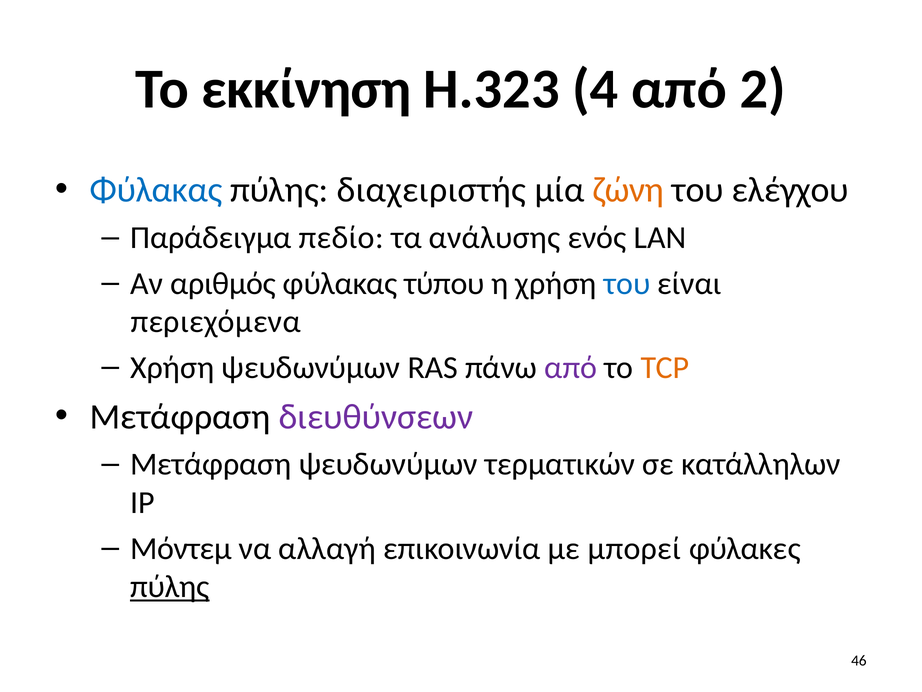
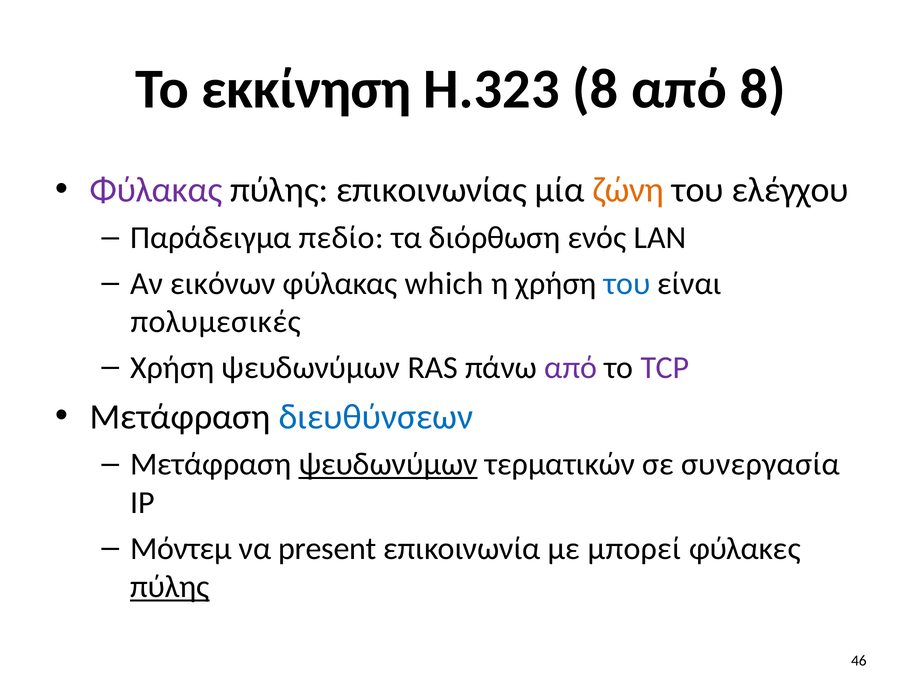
H.323 4: 4 -> 8 (595, 89)
από 2: 2 -> 8 (763, 89)
Φύλακας colour: blue -> purple (156, 190)
διαχειριστής: διαχειριστής -> επικοινωνίας (432, 190)
ανάλυσης: ανάλυσης -> διόρθωση (495, 238)
αριθμός: αριθμός -> εικόνων (223, 283)
τύπου: τύπου -> which (444, 283)
περιεχόμενα: περιεχόμενα -> πολυμεσικές (216, 322)
TCP colour: orange -> purple (665, 367)
διευθύνσεων colour: purple -> blue (376, 416)
ψευδωνύμων underline: none -> present (388, 464)
κατάλληλων: κατάλληλων -> συνεργασία (761, 464)
αλλαγή: αλλαγή -> present (327, 548)
